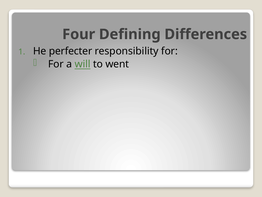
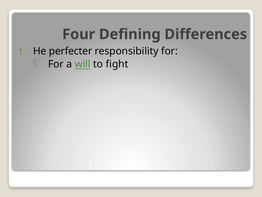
went: went -> fight (117, 64)
